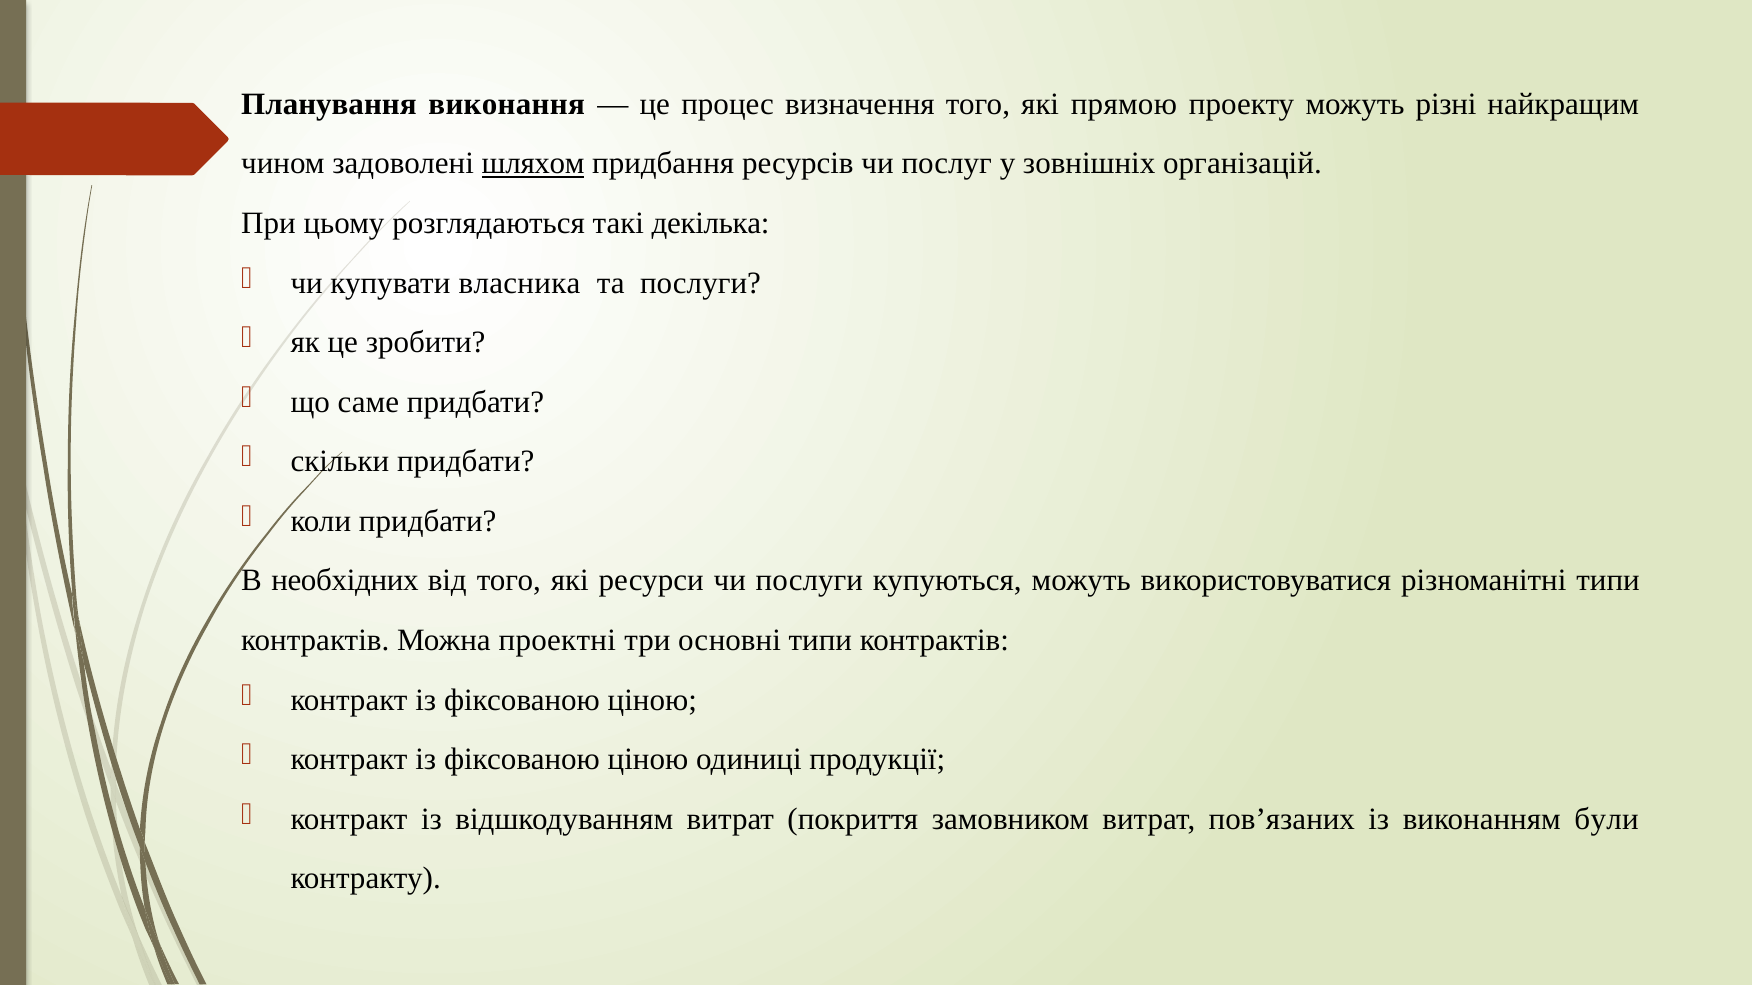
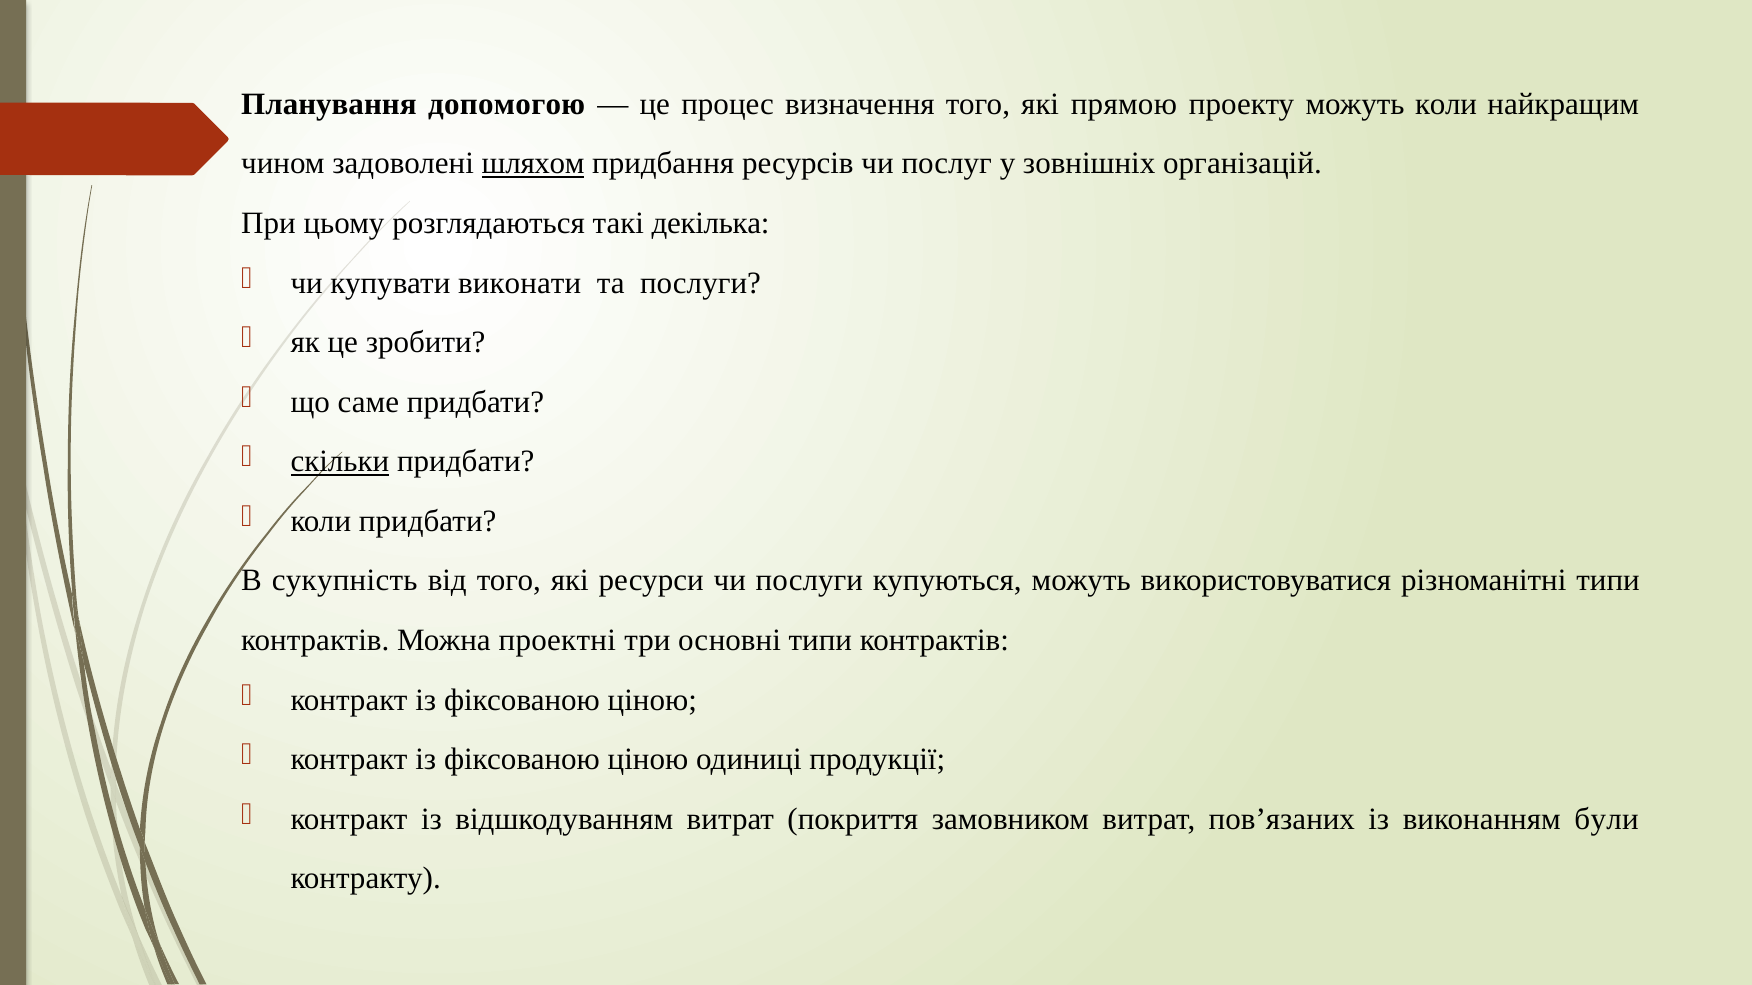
виконання: виконання -> допомогою (507, 104)
можуть різні: різні -> коли (1446, 104)
власника: власника -> виконати (520, 283)
скільки underline: none -> present (340, 462)
необхідних: необхідних -> сукупність (345, 581)
